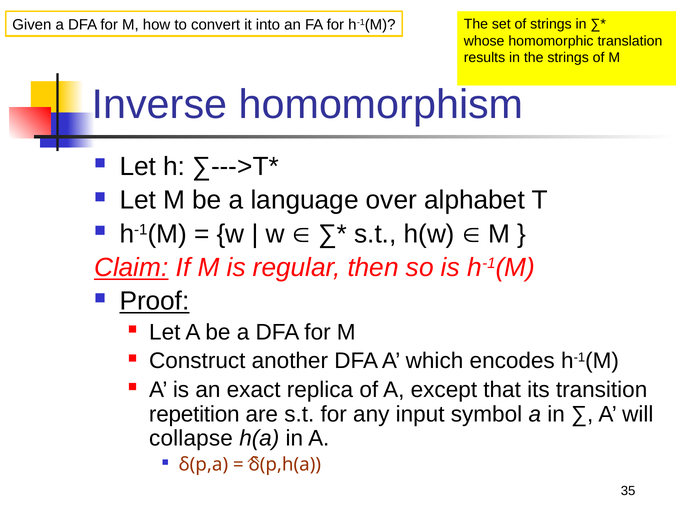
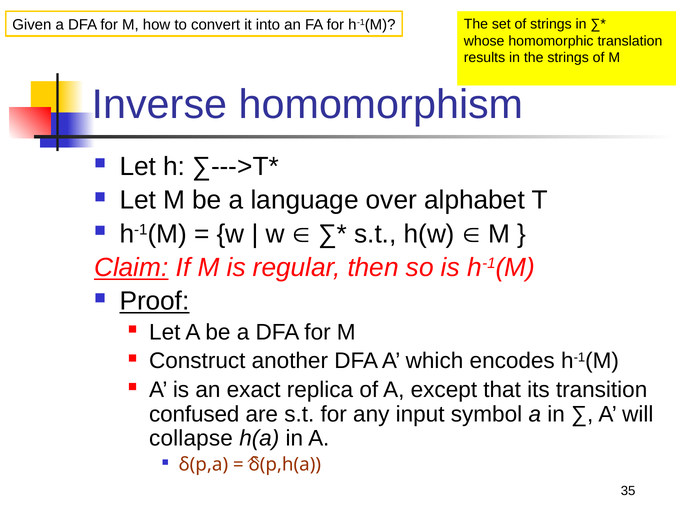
repetition: repetition -> confused (194, 414)
